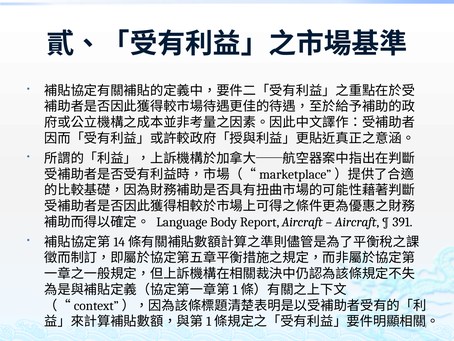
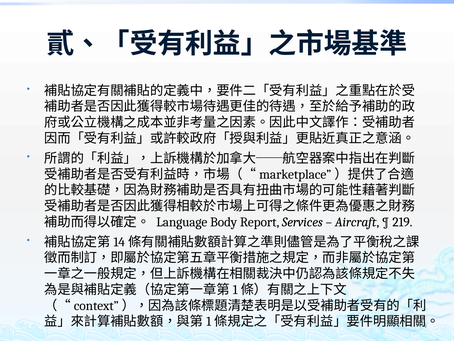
Report Aircraft: Aircraft -> Services (302, 222)
391: 391 -> 219 (402, 222)
